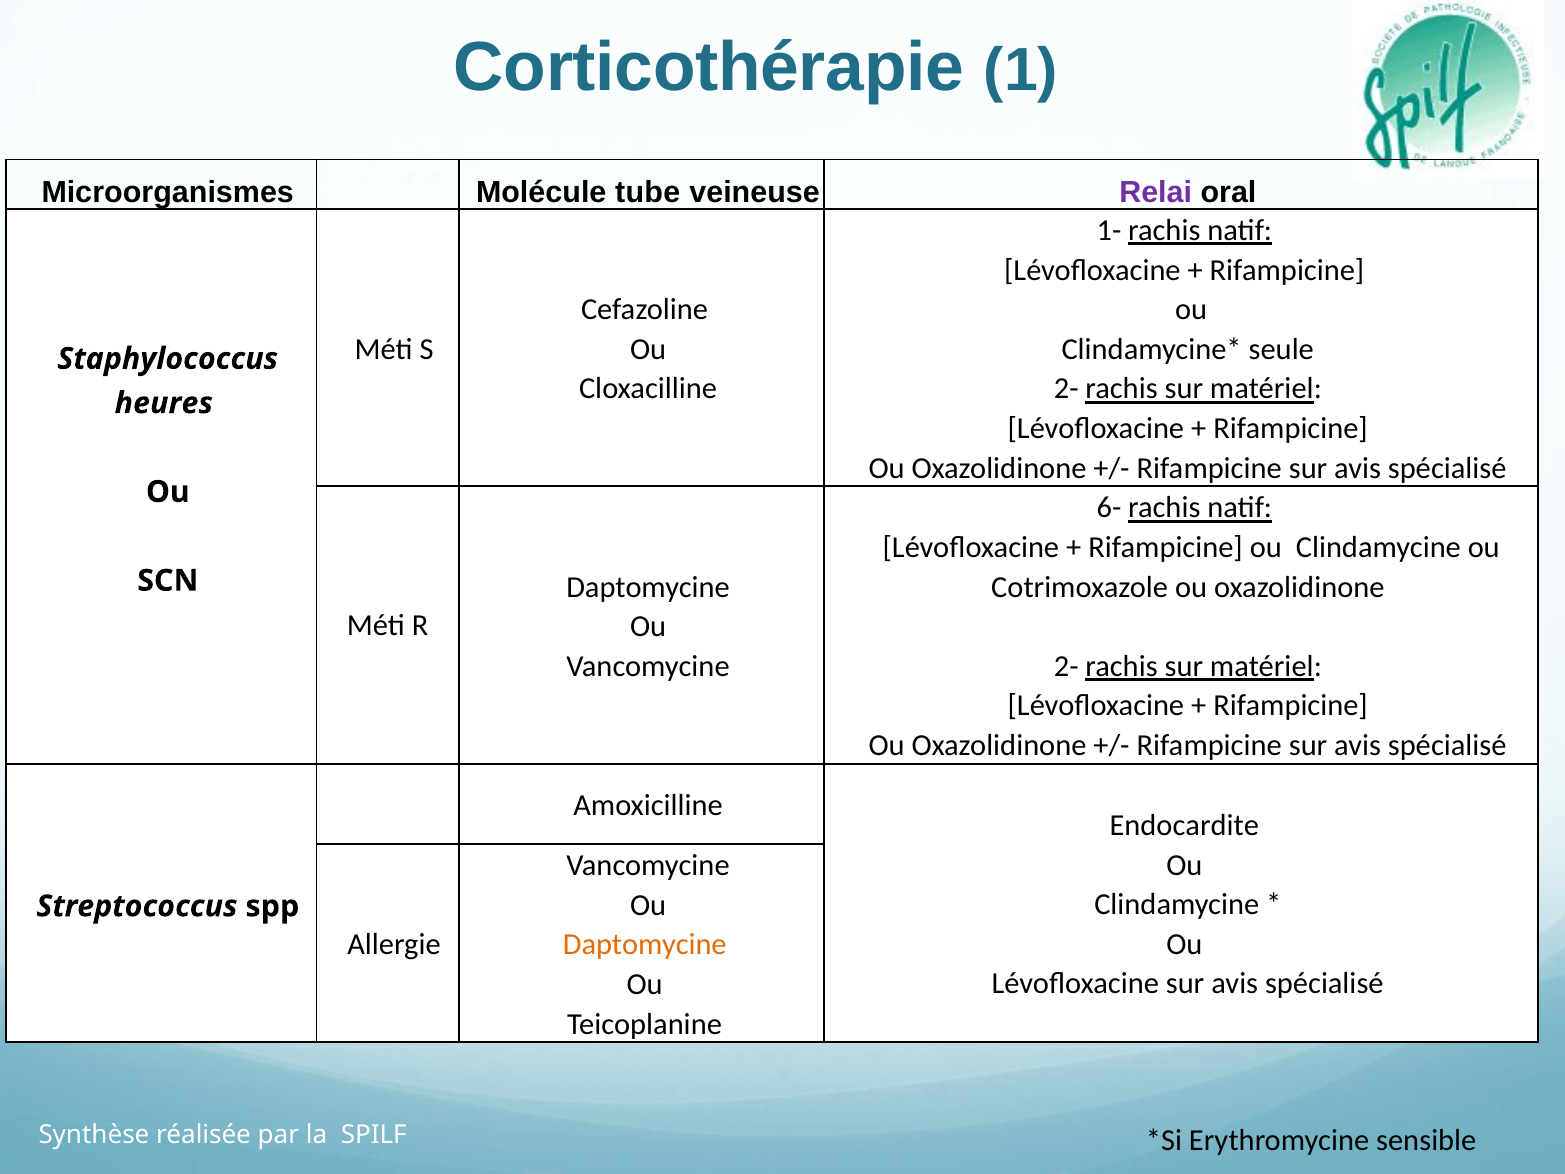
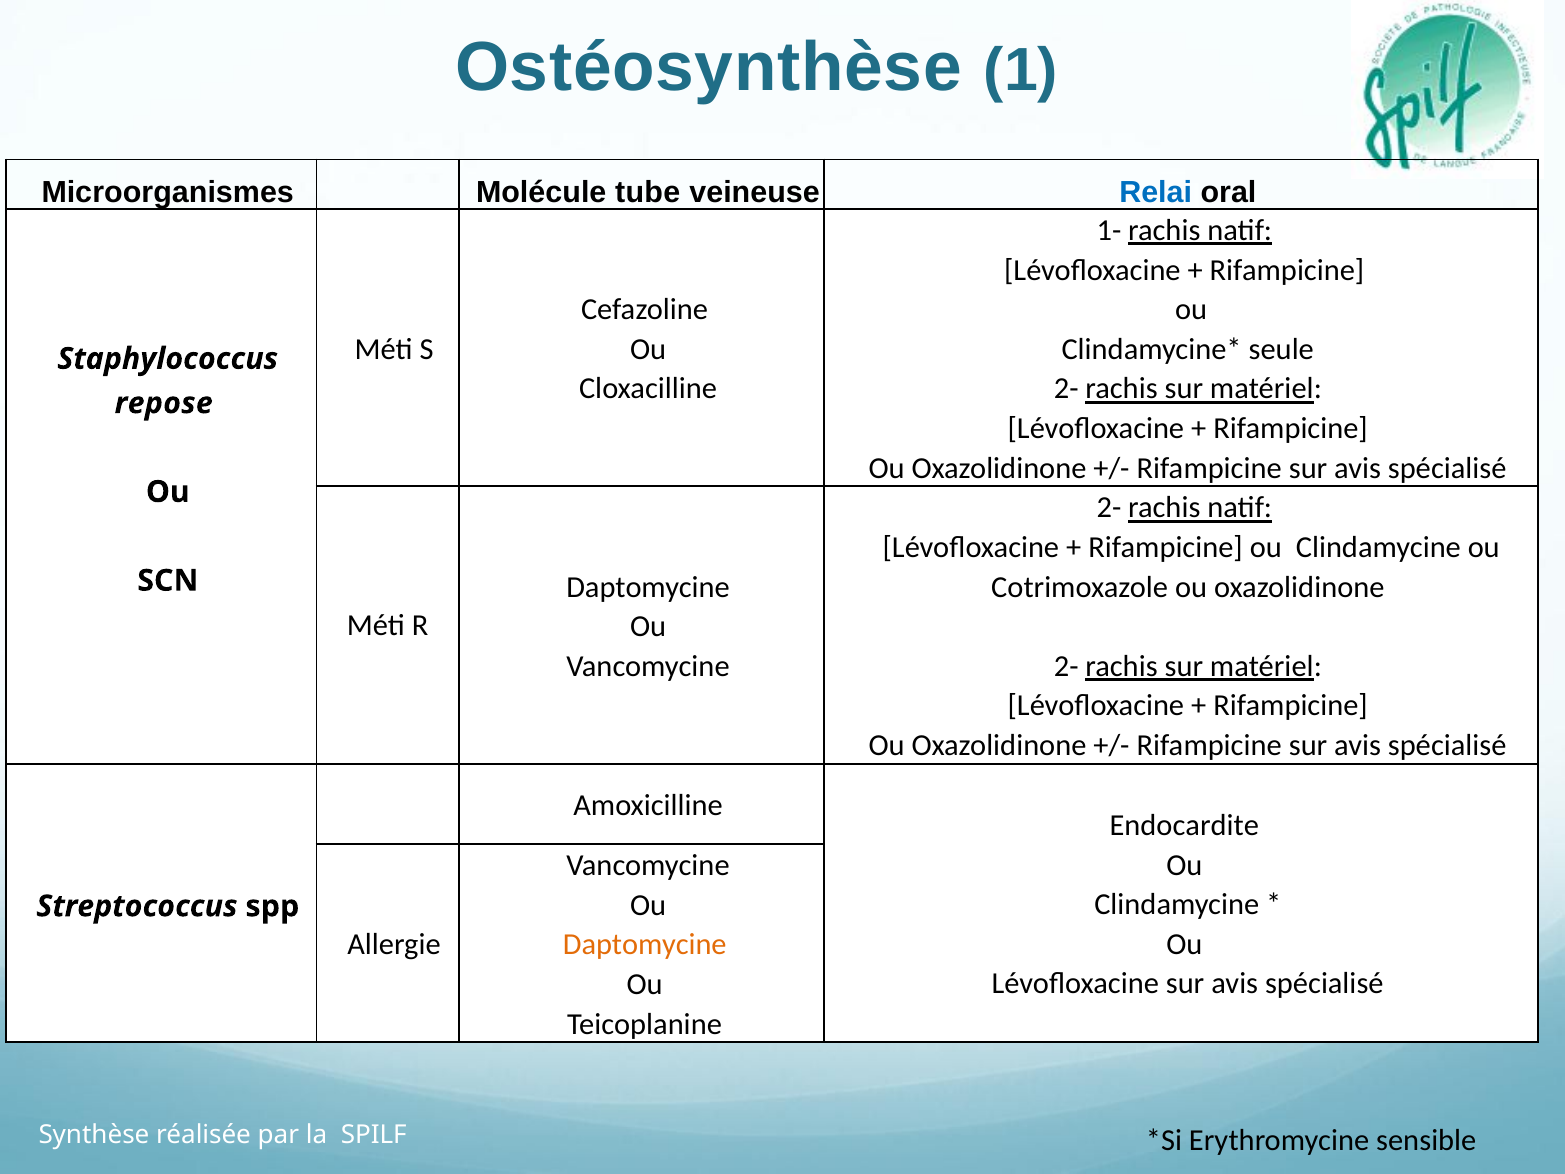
Corticothérapie: Corticothérapie -> Ostéosynthèse (708, 68)
Relai colour: purple -> blue (1156, 192)
heures: heures -> repose (164, 403)
6-: 6- -> 2- (1109, 508)
